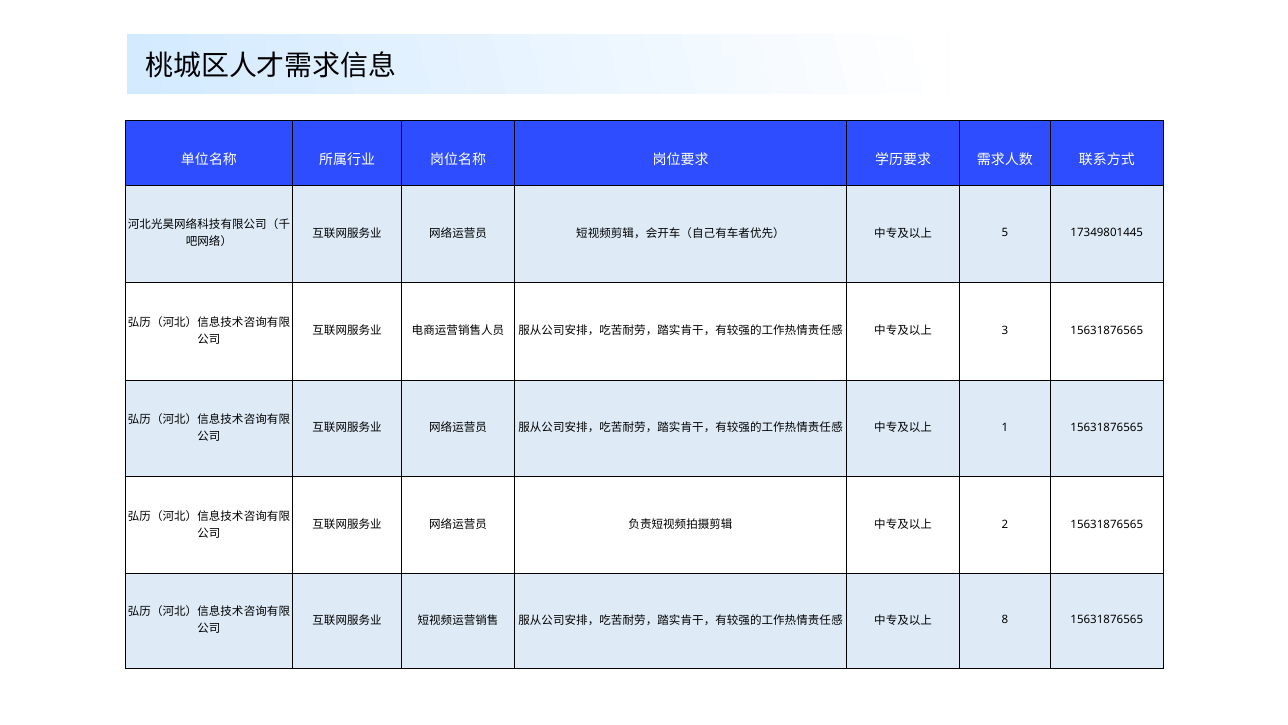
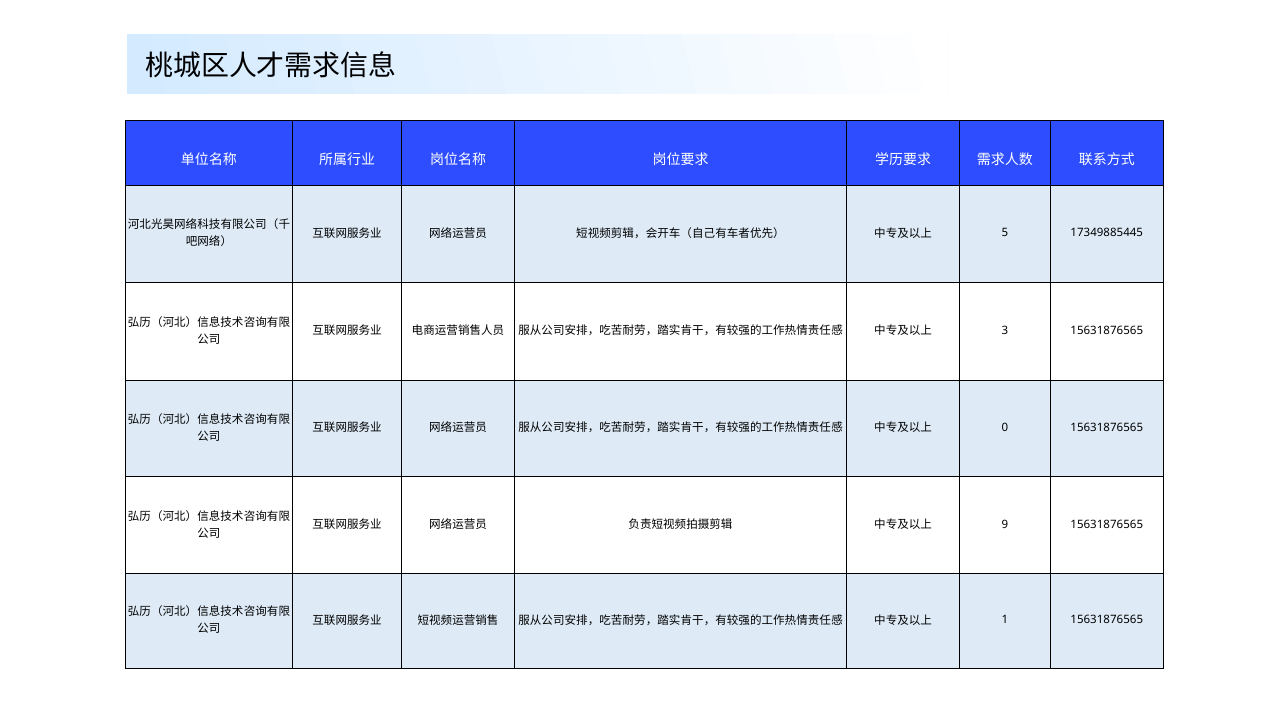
17349801445: 17349801445 -> 17349885445 (1107, 233)
1: 1 -> 0 (1005, 427)
2: 2 -> 9 (1005, 524)
8: 8 -> 1 (1005, 619)
